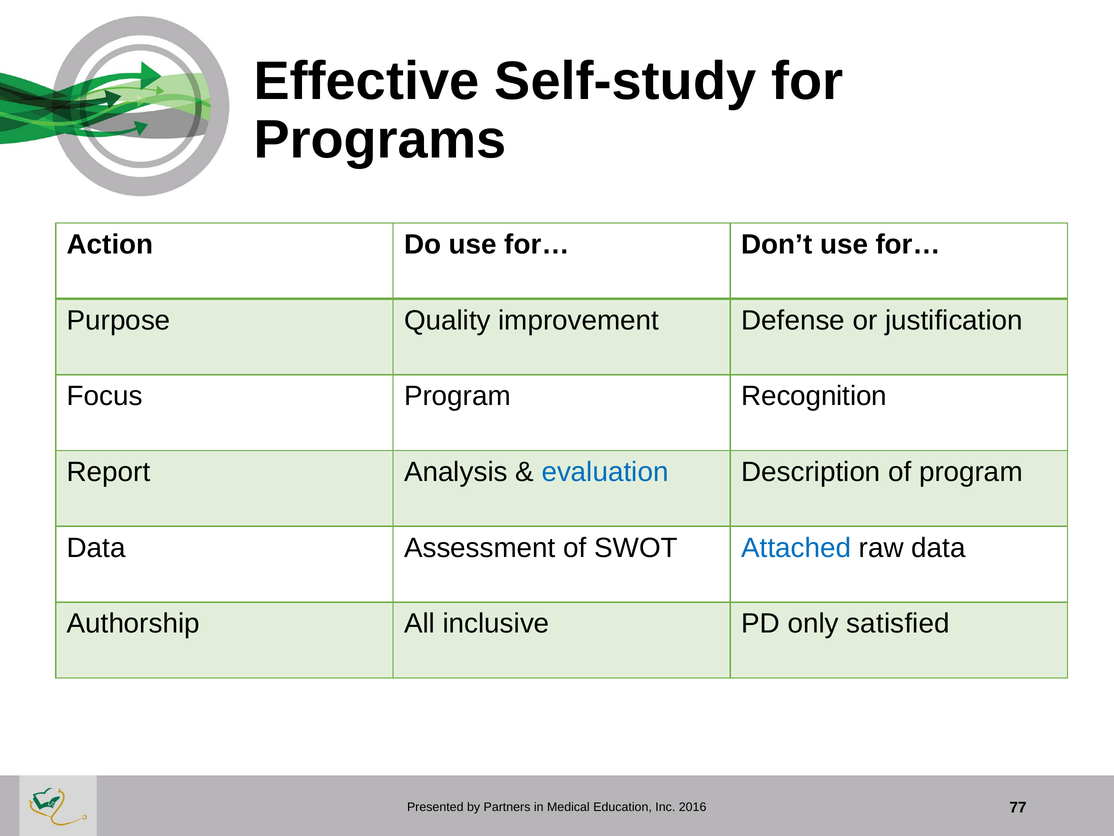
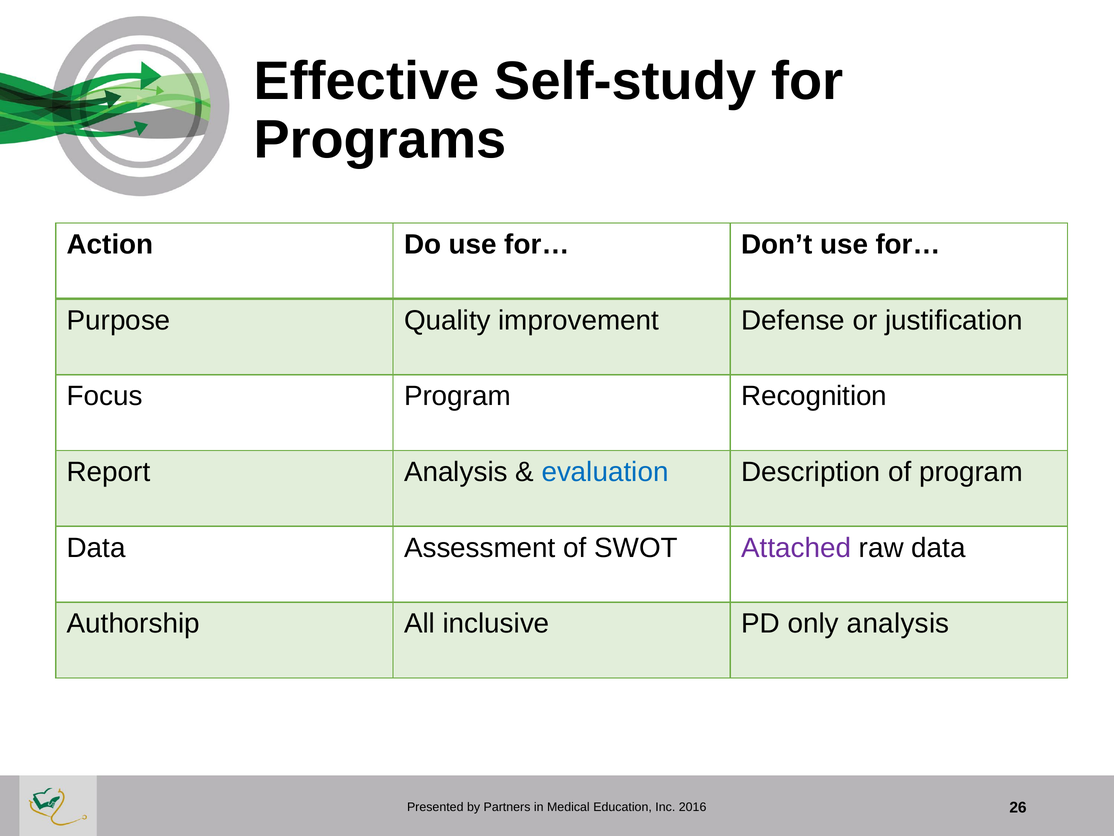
Attached colour: blue -> purple (796, 548)
only satisfied: satisfied -> analysis (898, 623)
77: 77 -> 26 (1018, 807)
